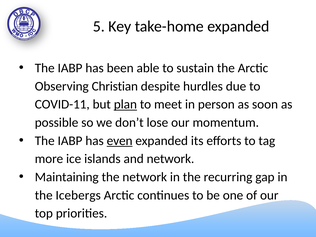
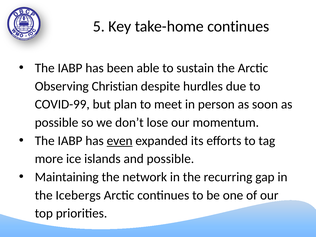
take-home expanded: expanded -> continues (238, 26)
COVID-11: COVID-11 -> COVID-99 (62, 104)
plan underline: present -> none (125, 104)
and network: network -> possible (170, 159)
